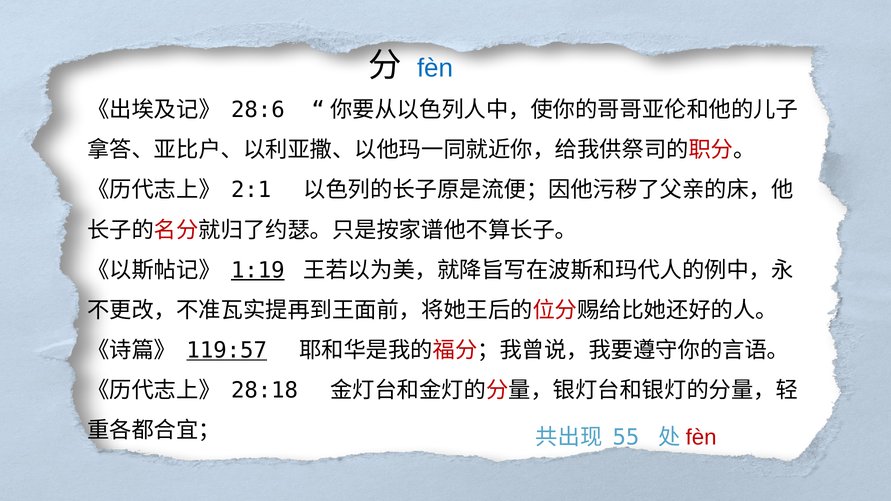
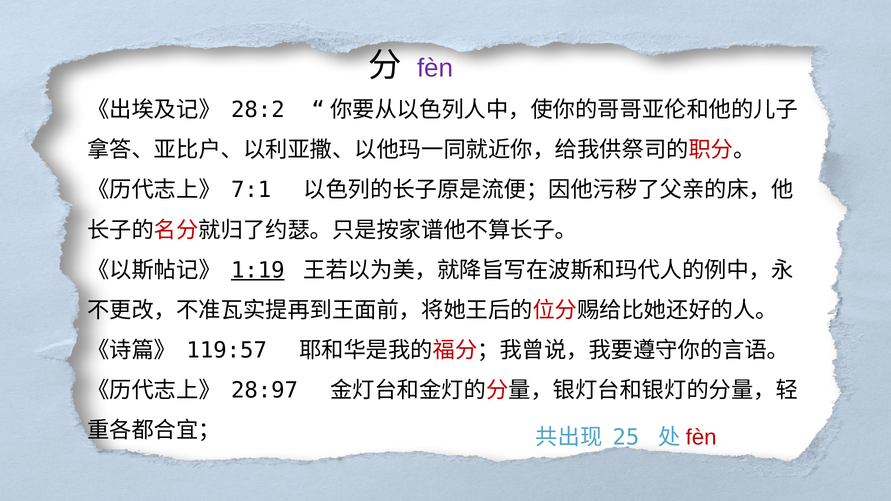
fèn colour: blue -> purple (435, 68)
28:6: 28:6 -> 28:2 (258, 110)
2:1: 2:1 -> 7:1 (251, 190)
119:57 underline: present -> none (227, 351)
28:18: 28:18 -> 28:97 (265, 391)
55: 55 -> 25 (626, 437)
